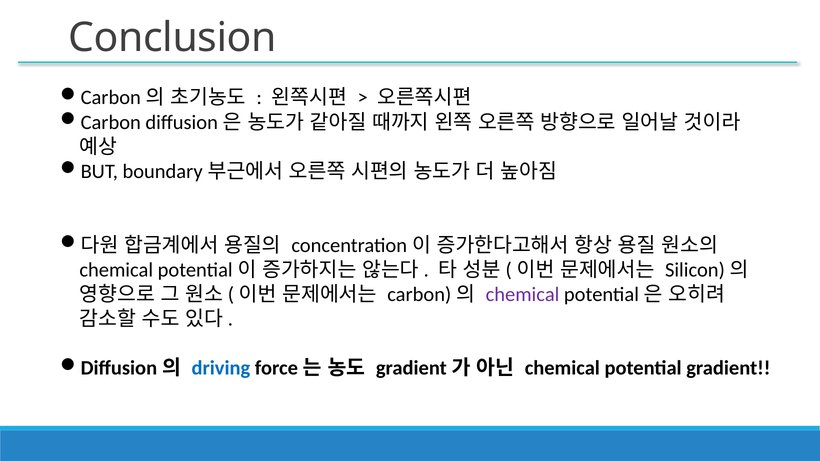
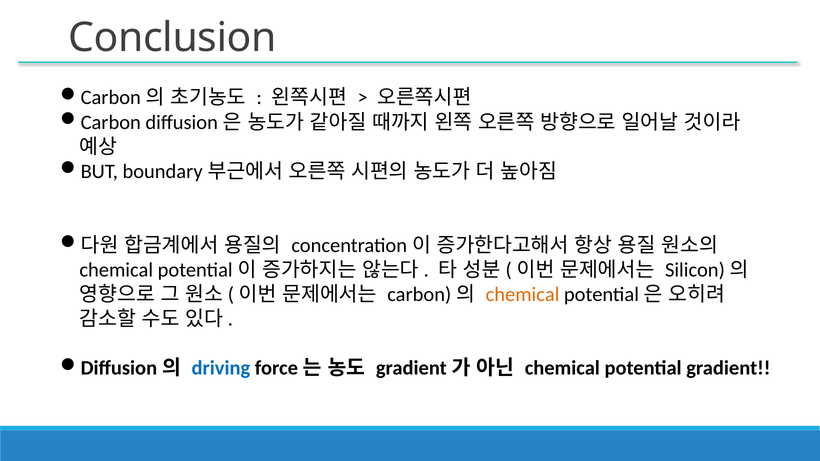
chemical colour: purple -> orange (523, 295)
